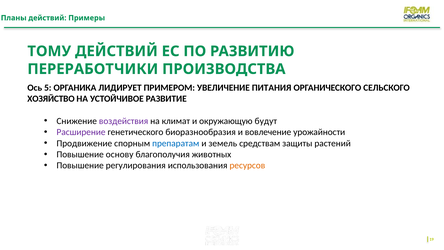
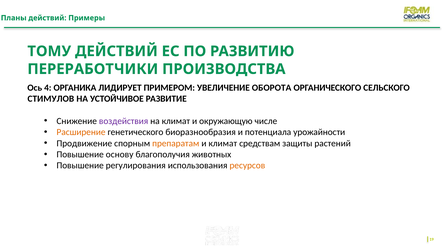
5: 5 -> 4 (48, 88)
ПИТАНИЯ: ПИТАНИЯ -> ОБОРОТА (272, 88)
ХОЗЯЙСТВО: ХОЗЯЙСТВО -> СТИМУЛОВ (51, 99)
будут: будут -> числе (266, 121)
Расширение colour: purple -> orange (81, 132)
вовлечение: вовлечение -> потенциала (268, 132)
препаратам colour: blue -> orange (176, 143)
и земель: земель -> климат (223, 143)
